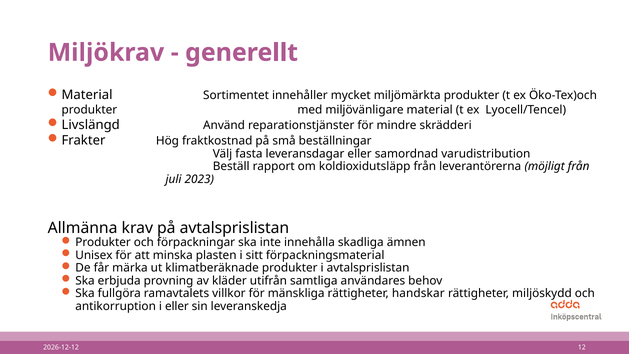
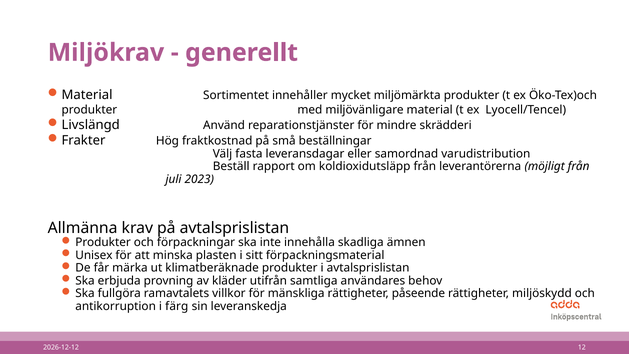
handskar: handskar -> påseende (418, 293)
i eller: eller -> färg (177, 306)
